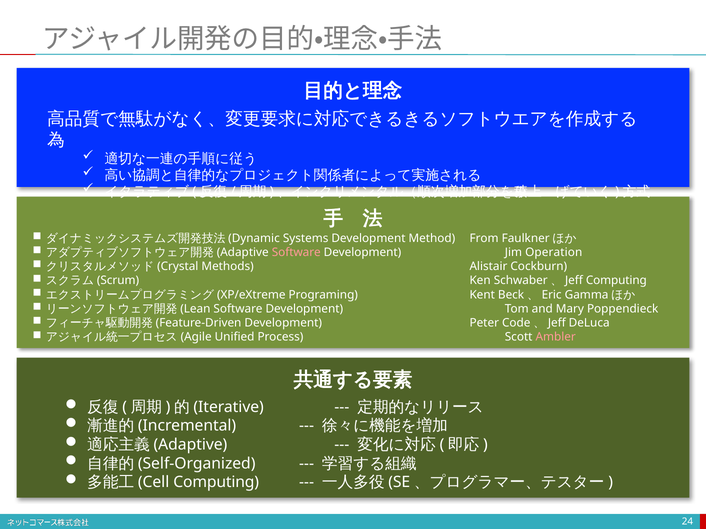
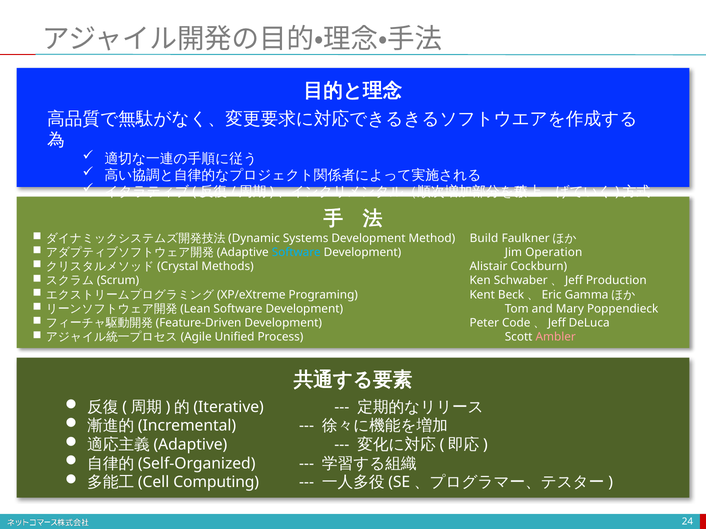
From: From -> Build (484, 238)
Software colour: pink -> light blue (296, 253)
Schwaber、Jeff Computing: Computing -> Production (616, 281)
